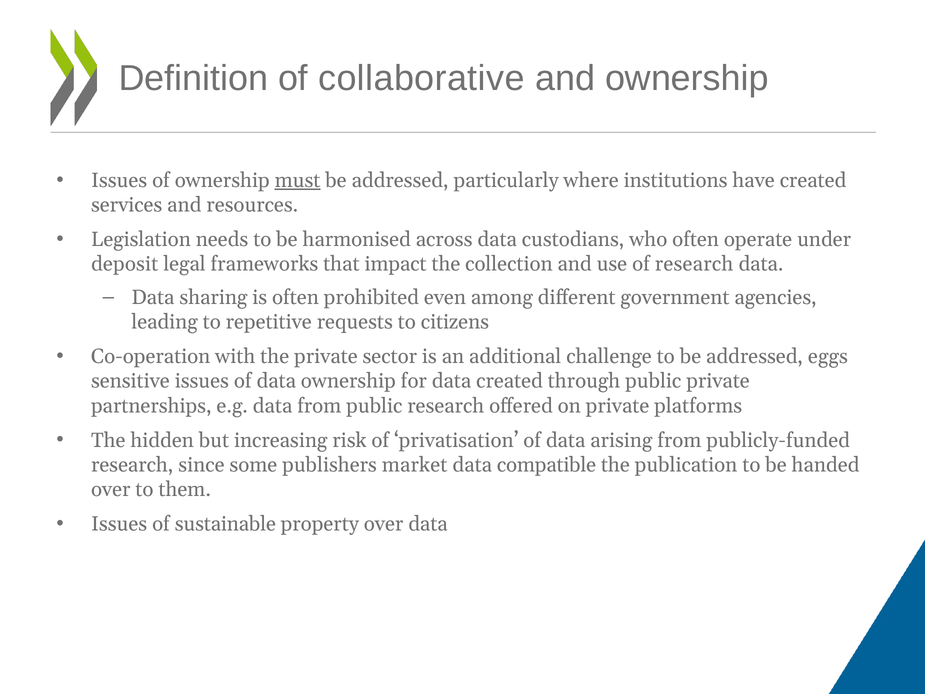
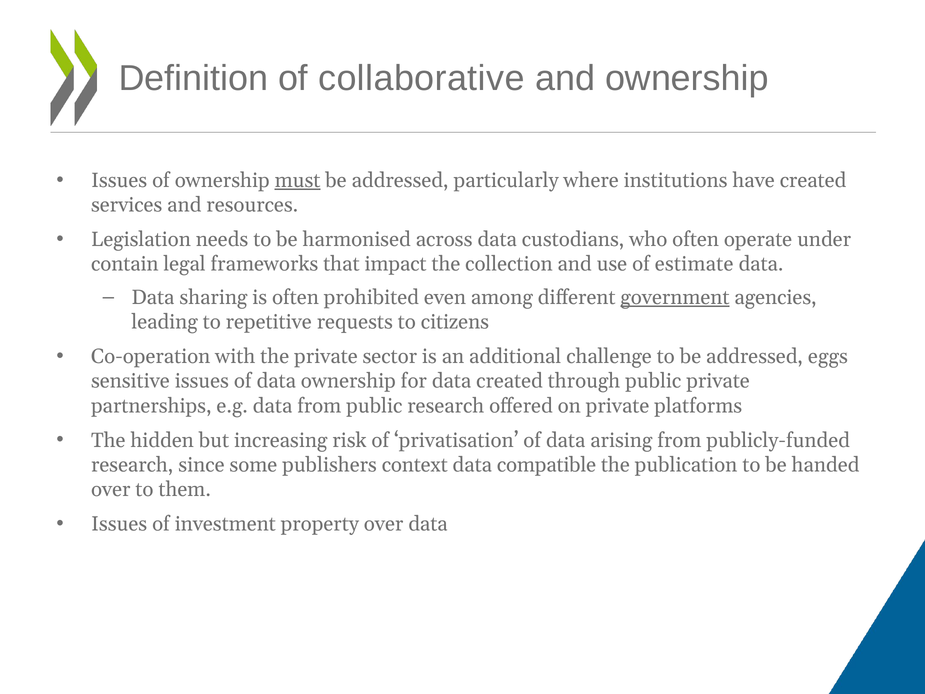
deposit: deposit -> contain (125, 264)
of research: research -> estimate (694, 264)
government underline: none -> present (675, 297)
market: market -> context (415, 465)
sustainable: sustainable -> investment (225, 524)
